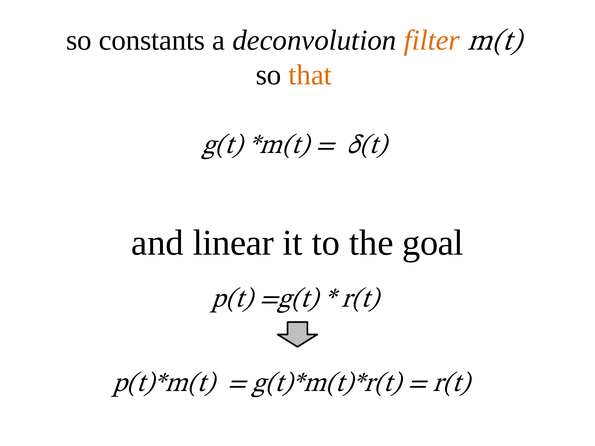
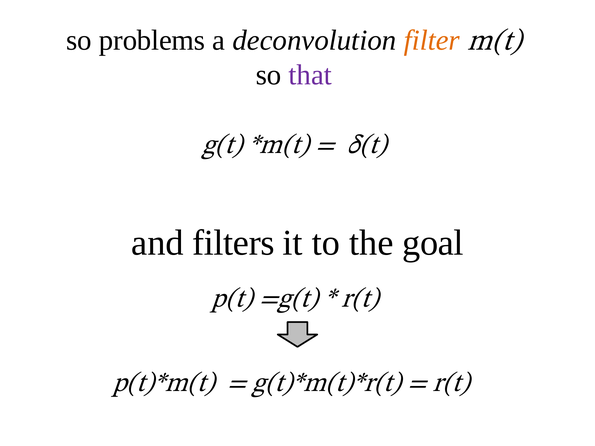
constants: constants -> problems (152, 40)
that colour: orange -> purple (310, 75)
linear: linear -> filters (233, 243)
